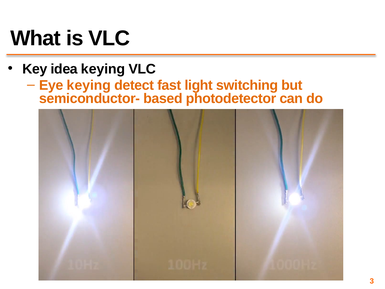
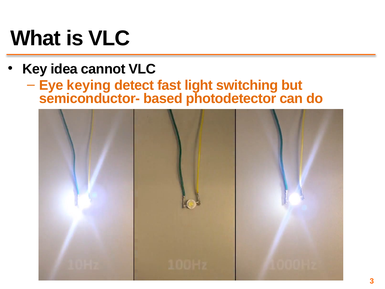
idea keying: keying -> cannot (103, 69)
